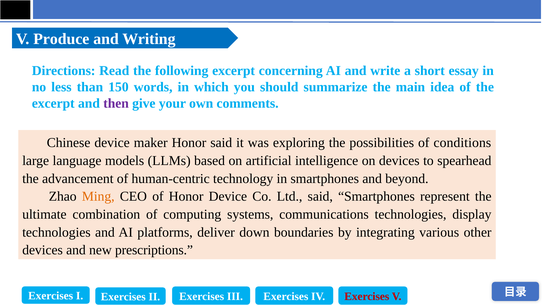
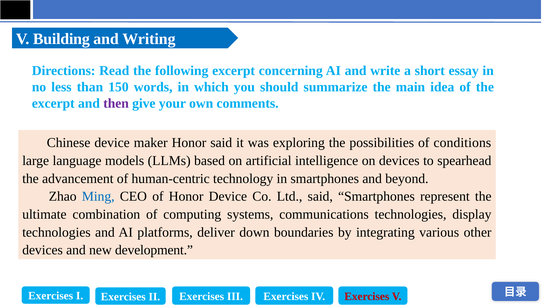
Produce: Produce -> Building (61, 39)
Ming colour: orange -> blue (98, 196)
prescriptions: prescriptions -> development (154, 250)
